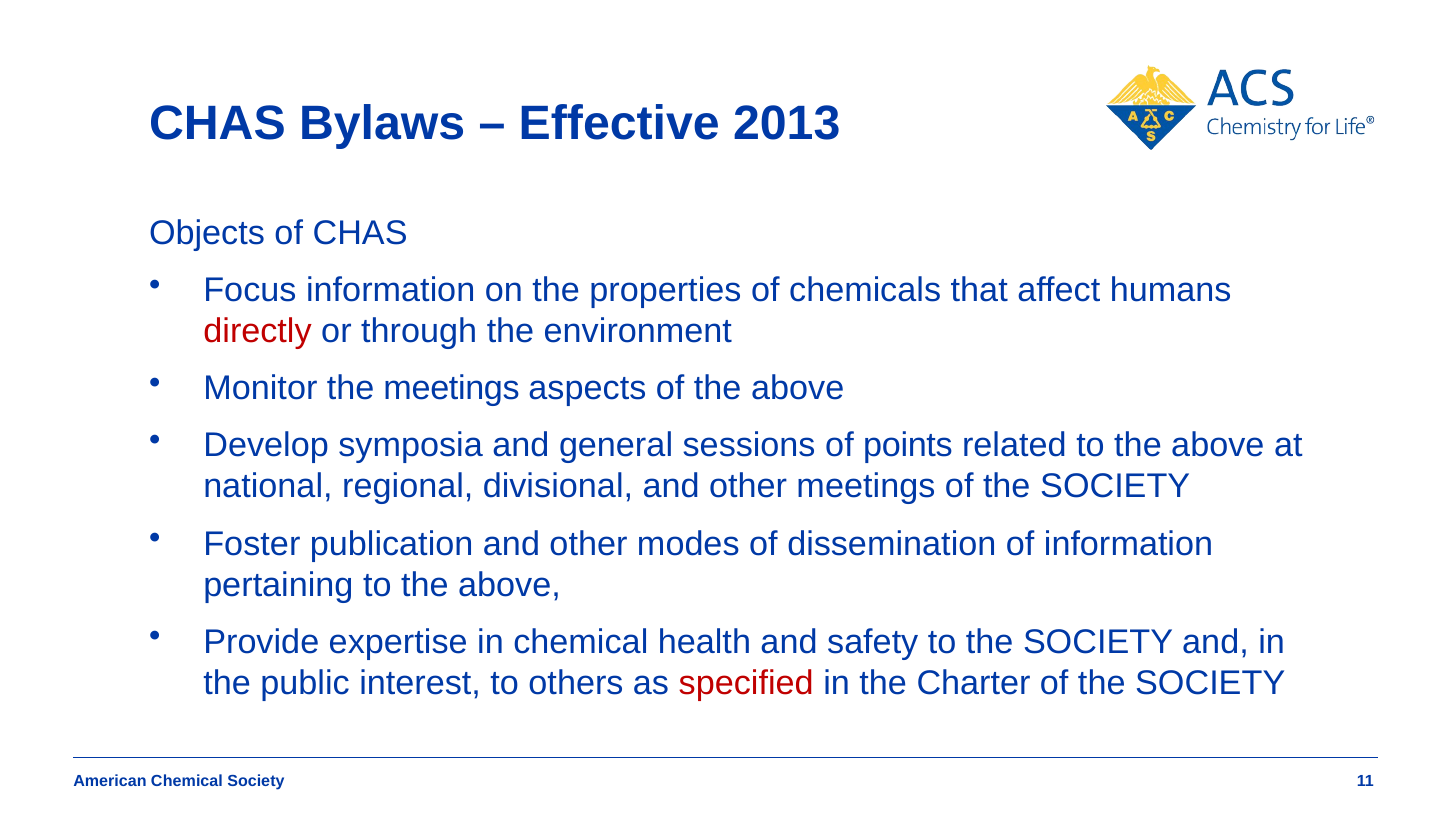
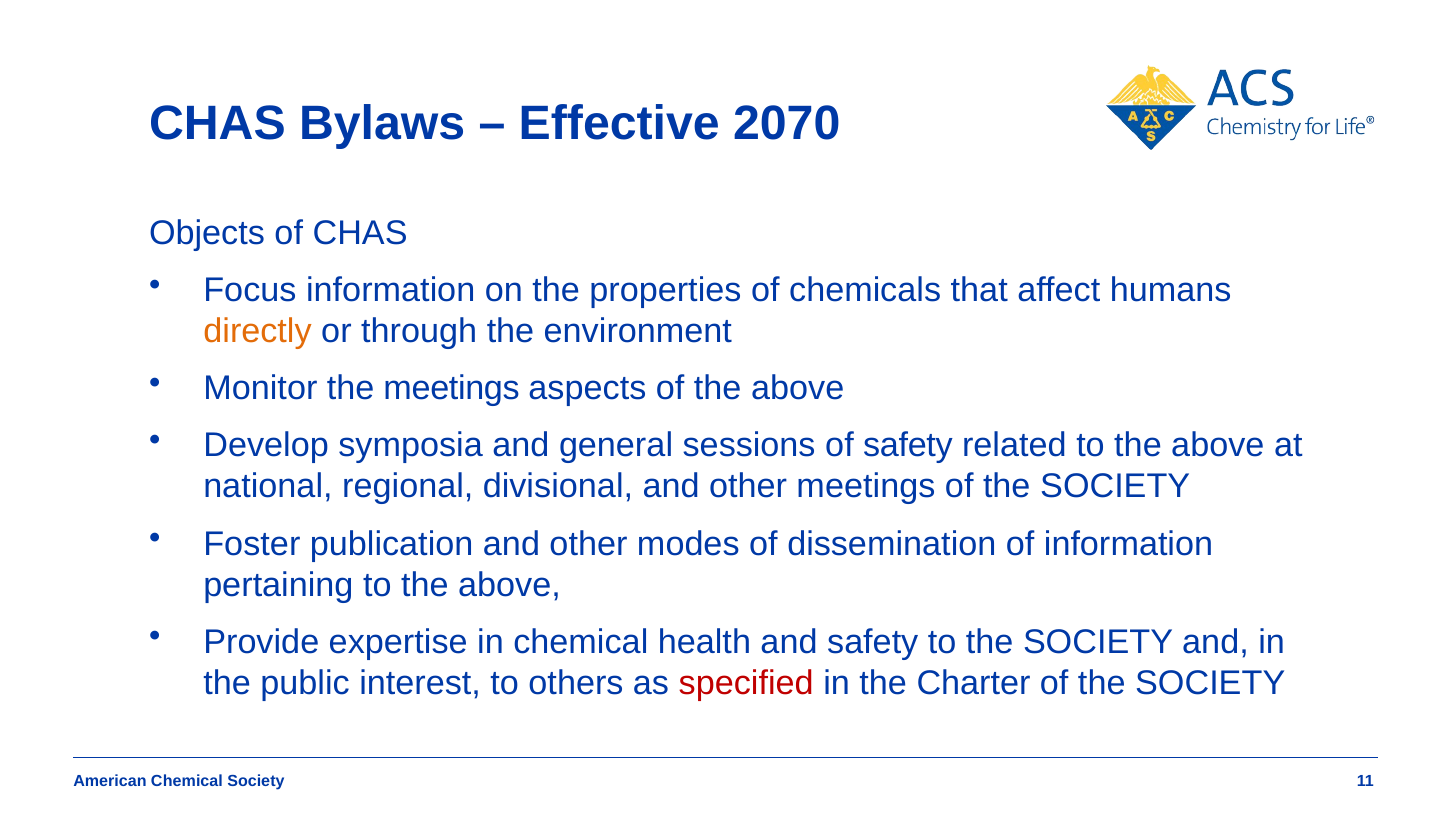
2013: 2013 -> 2070 (787, 124)
directly colour: red -> orange (258, 332)
of points: points -> safety (908, 446)
